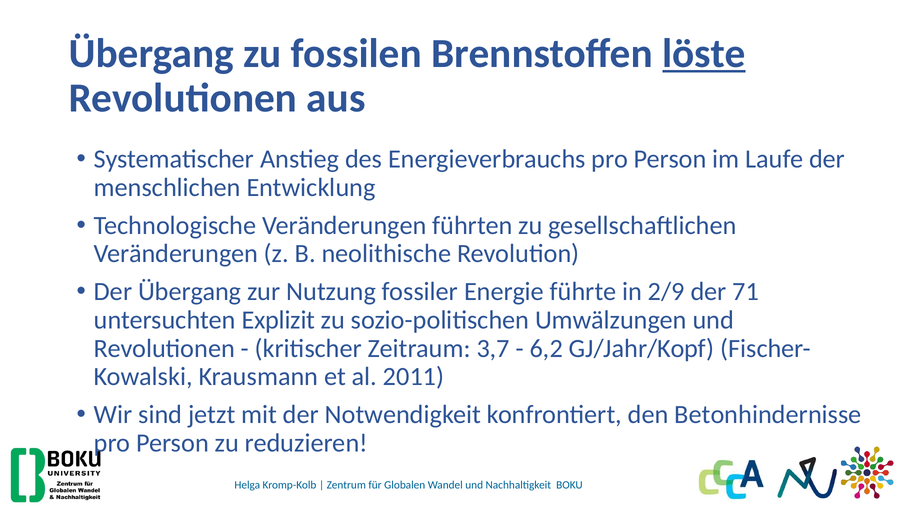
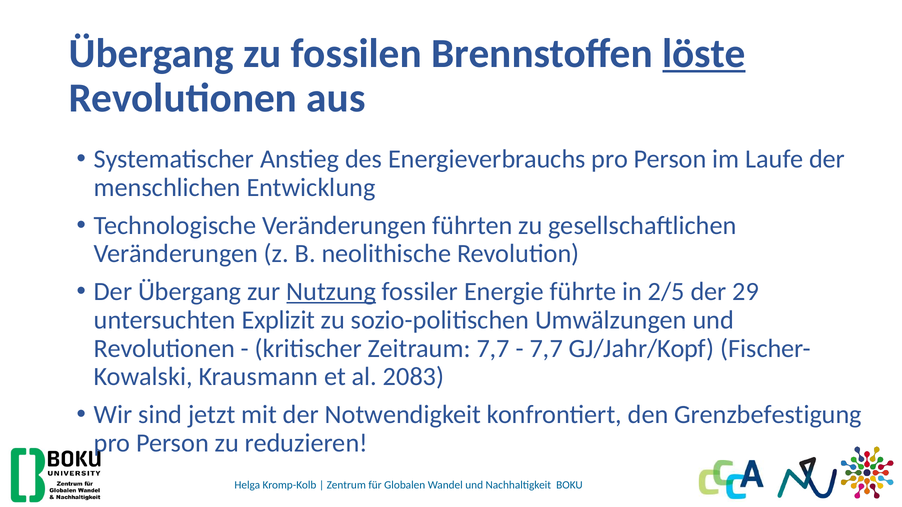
Nutzung underline: none -> present (331, 292)
2/9: 2/9 -> 2/5 (666, 292)
71: 71 -> 29 (746, 292)
Zeitraum 3,7: 3,7 -> 7,7 (493, 349)
6,2: 6,2 -> 7,7 (546, 349)
2011: 2011 -> 2083 (414, 377)
Betonhindernisse: Betonhindernisse -> Grenzbefestigung (768, 415)
